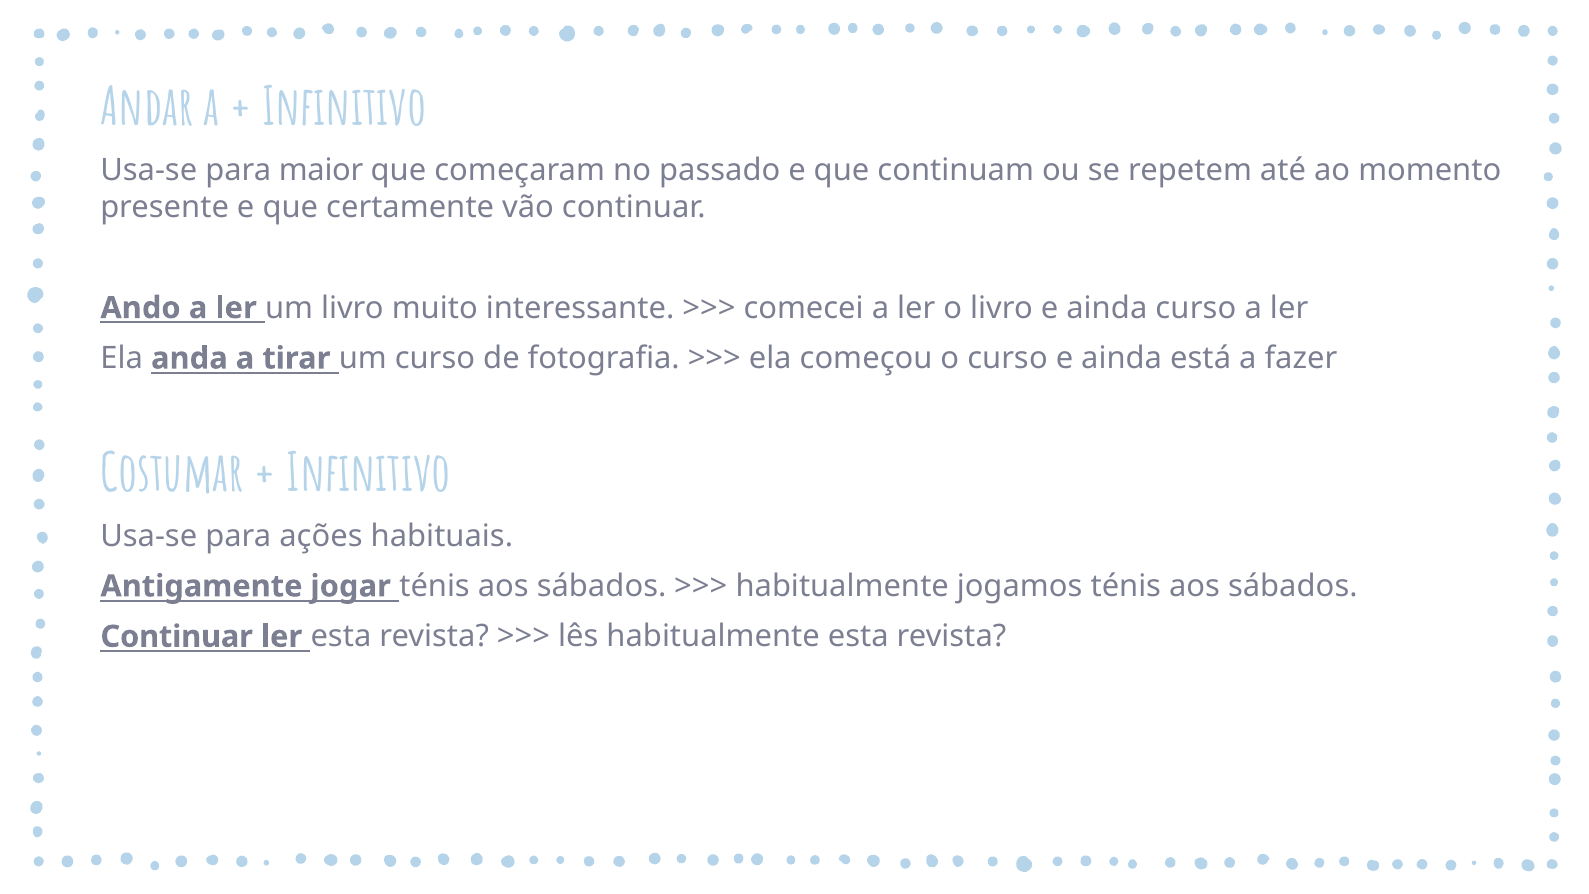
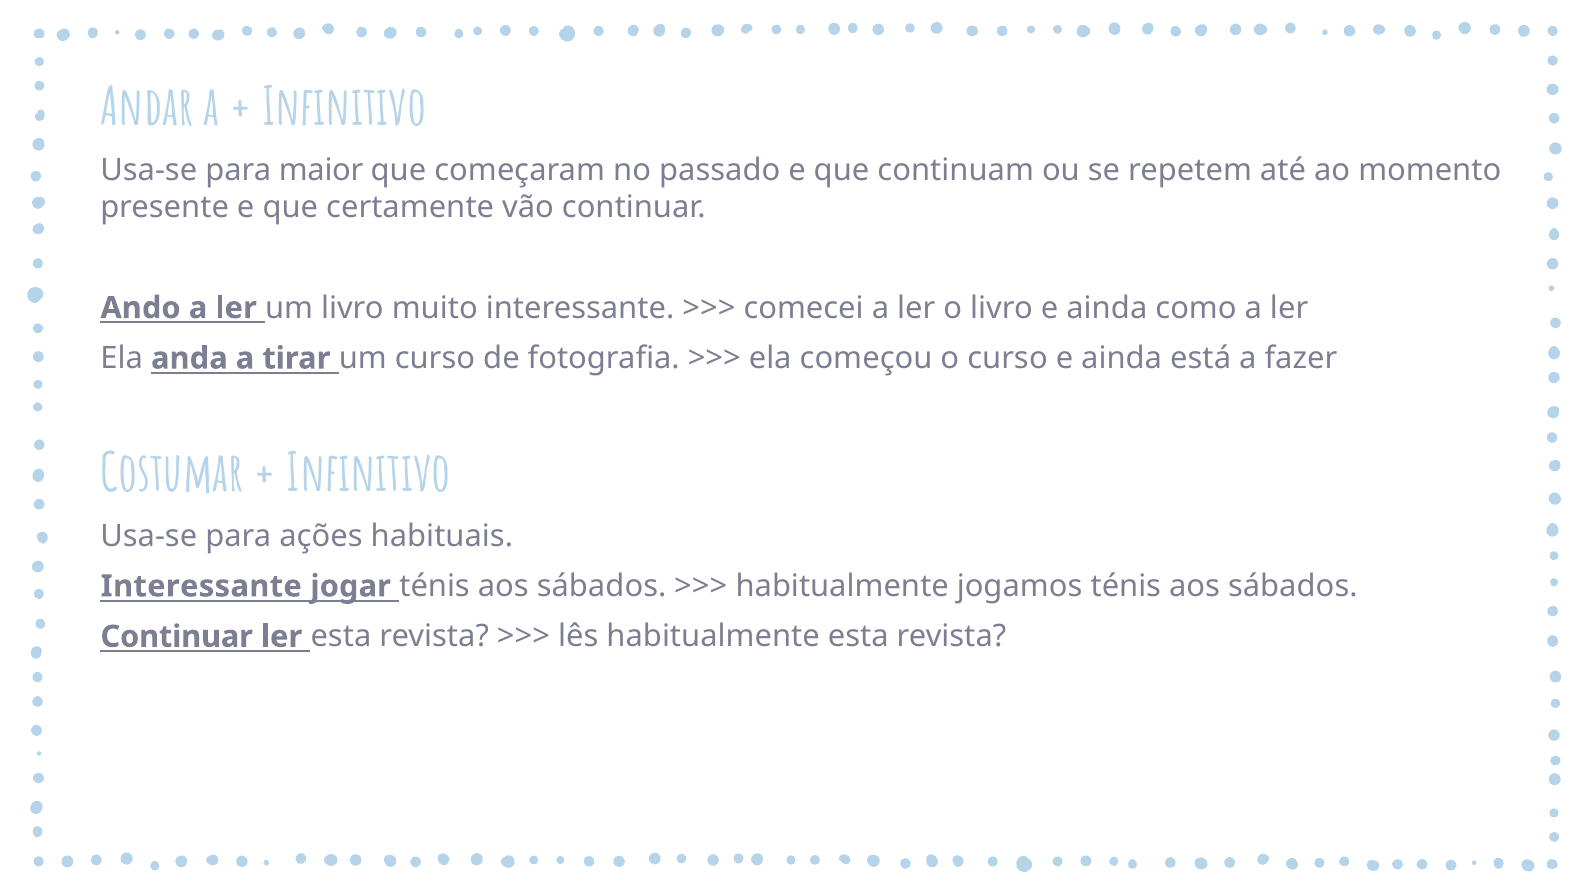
ainda curso: curso -> como (1196, 308)
Antigamente: Antigamente -> Interessante (201, 586)
